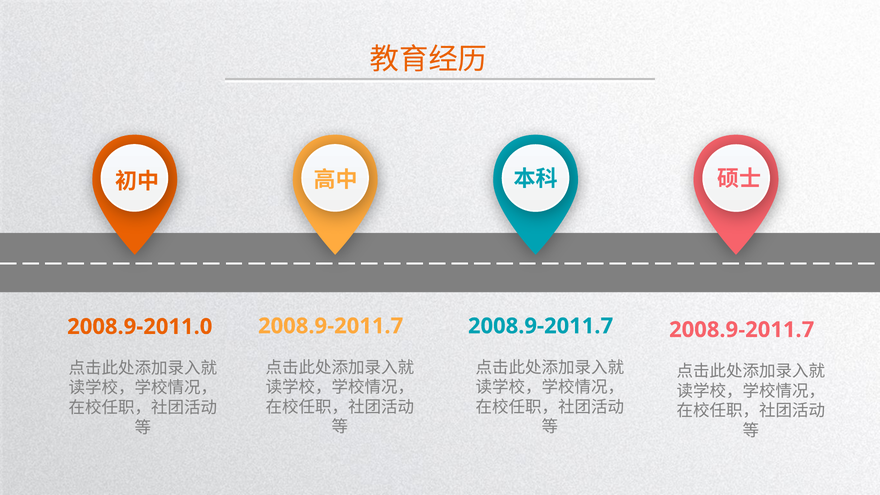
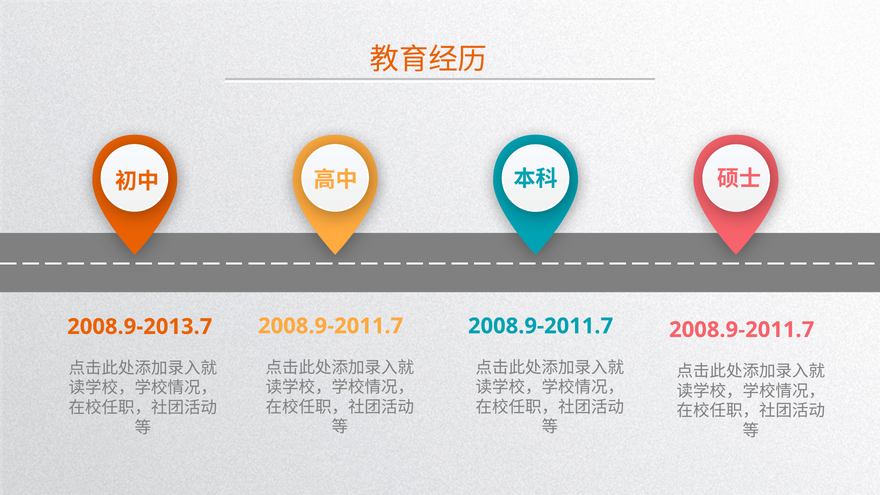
2008.9-2011.0: 2008.9-2011.0 -> 2008.9-2013.7 (140, 327)
